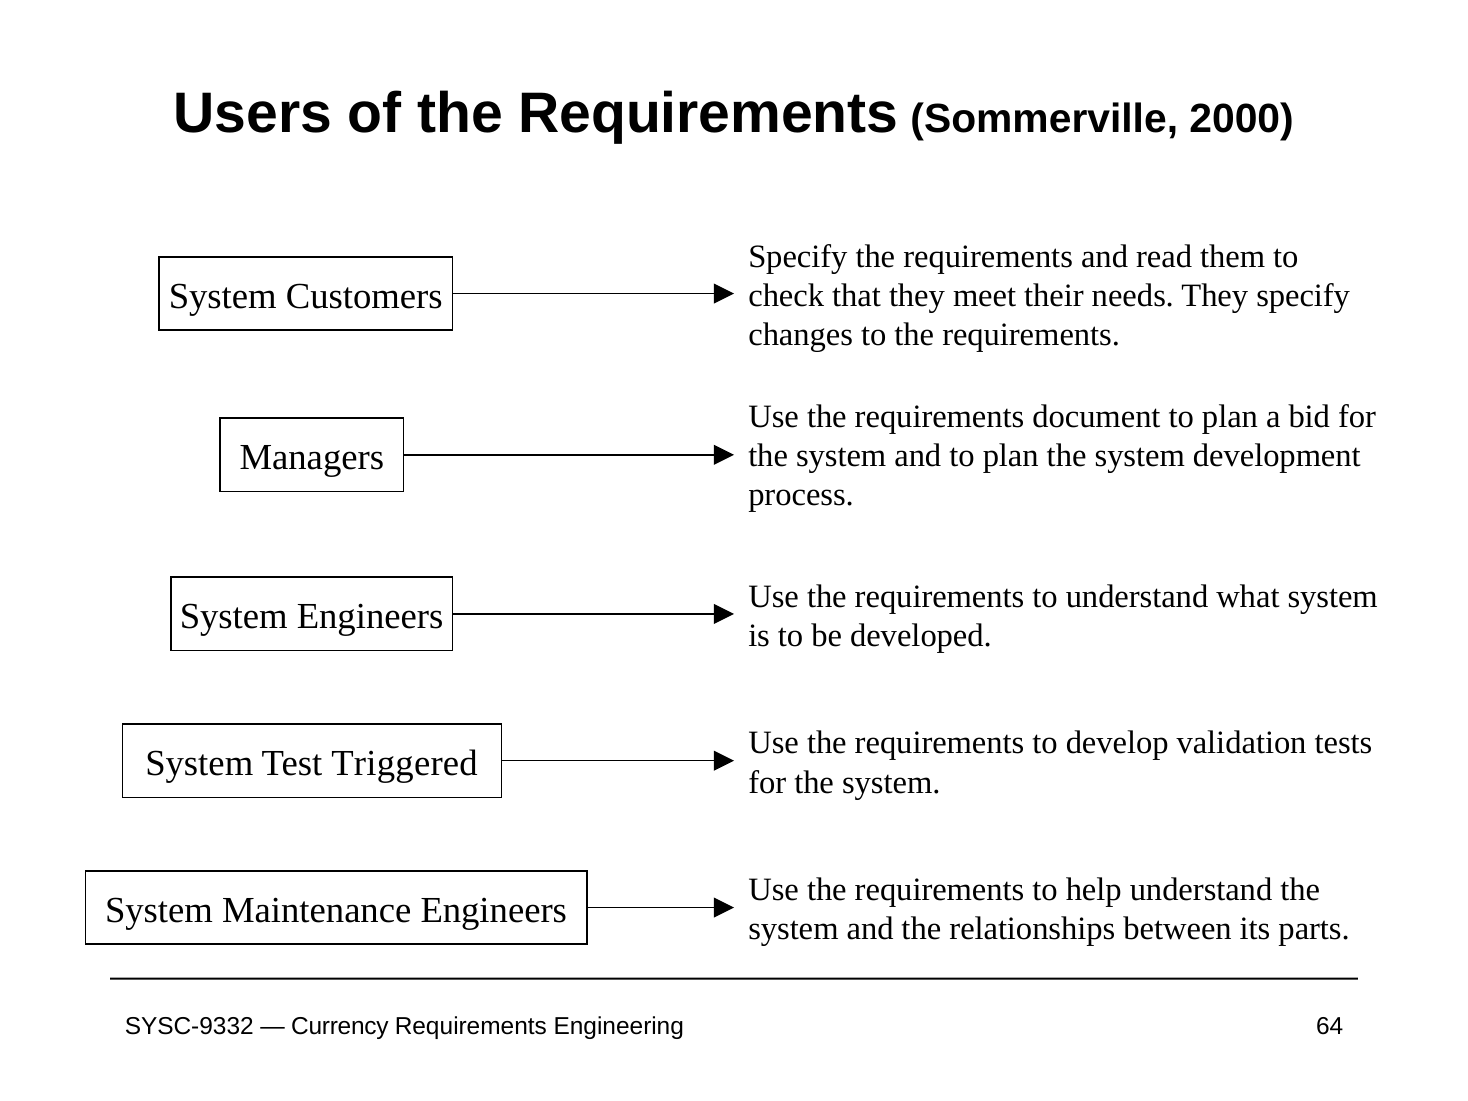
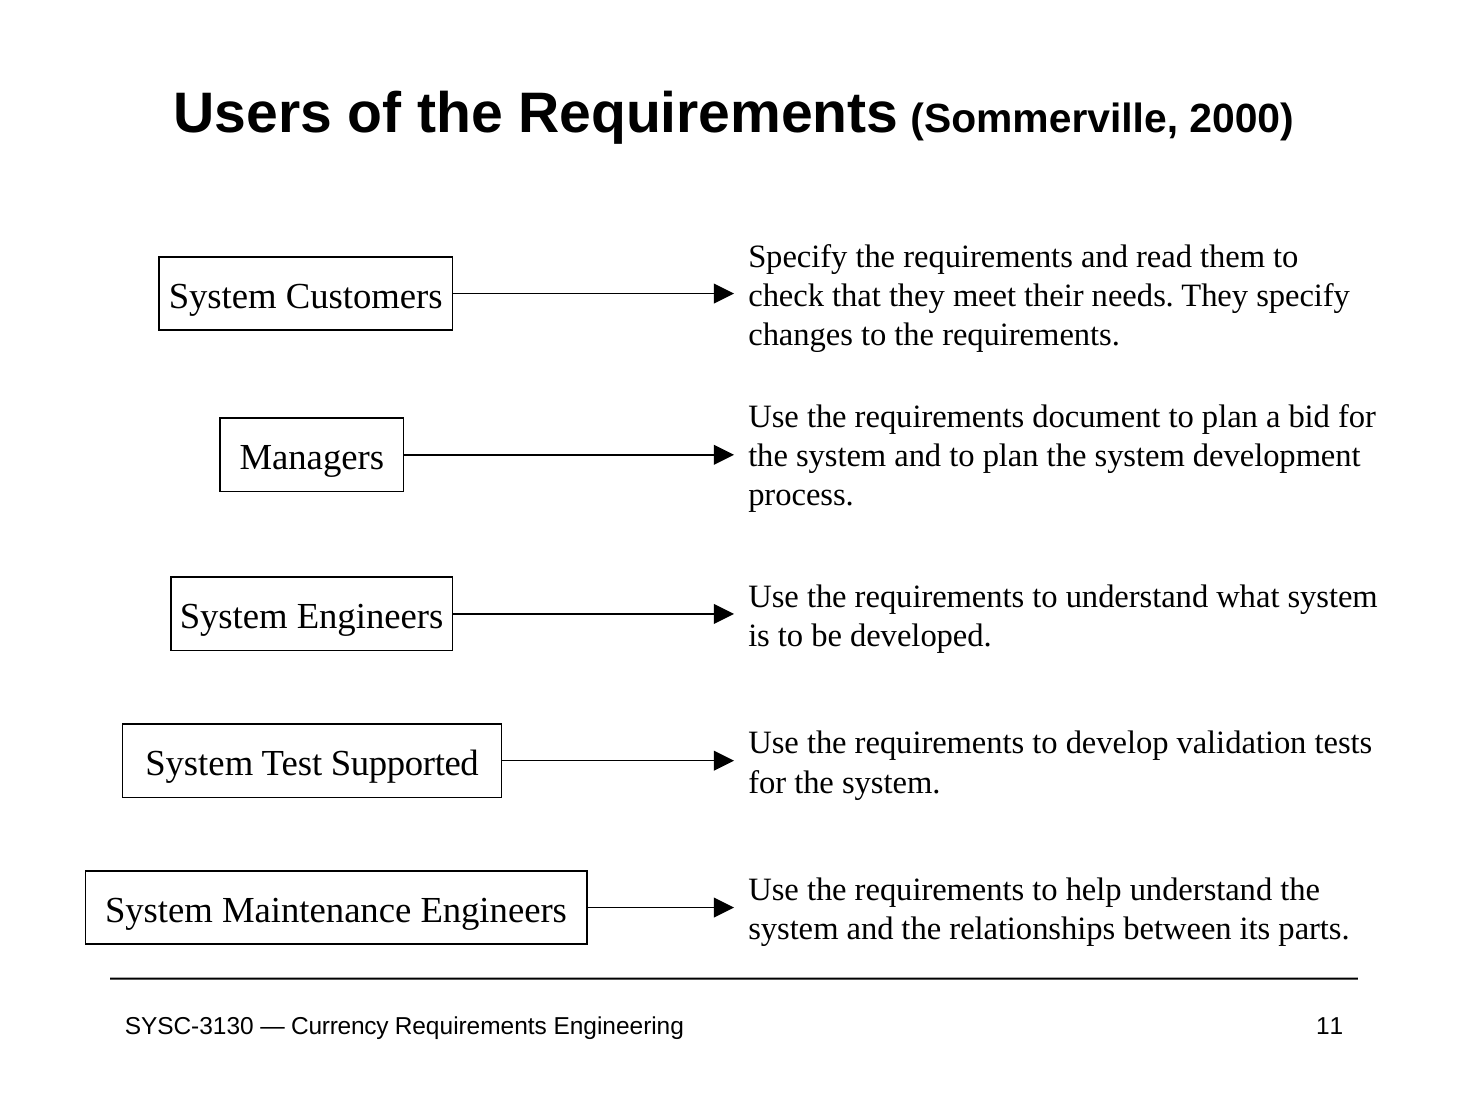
Triggered: Triggered -> Supported (405, 763)
SYSC-9332: SYSC-9332 -> SYSC-3130 (189, 1027)
64: 64 -> 11 (1330, 1027)
